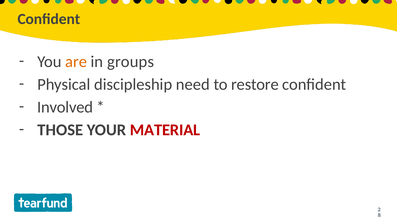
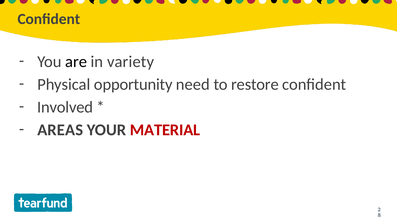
are colour: orange -> black (76, 62)
groups: groups -> variety (131, 62)
discipleship: discipleship -> opportunity (133, 85)
THOSE: THOSE -> AREAS (60, 130)
